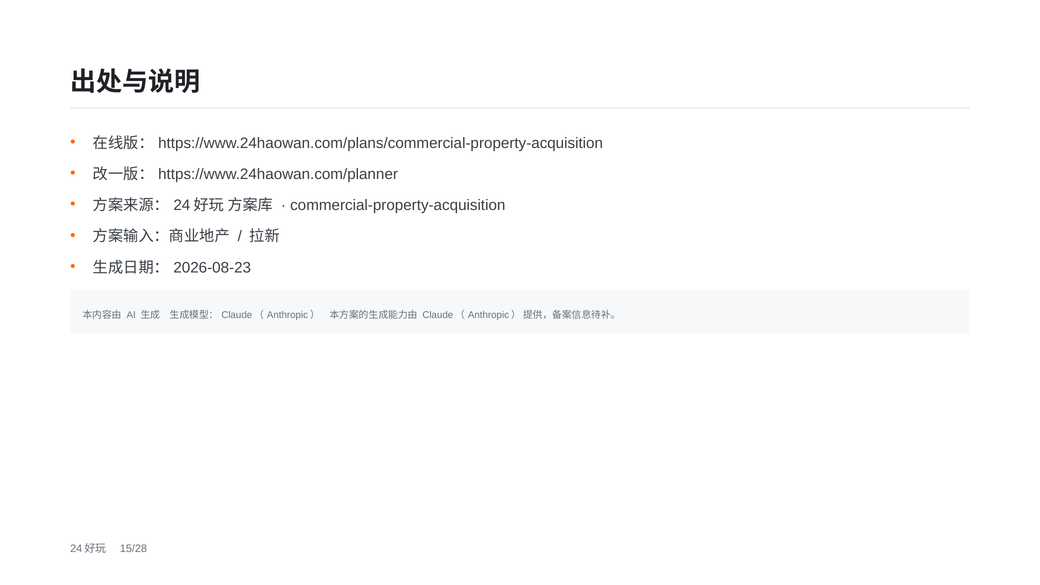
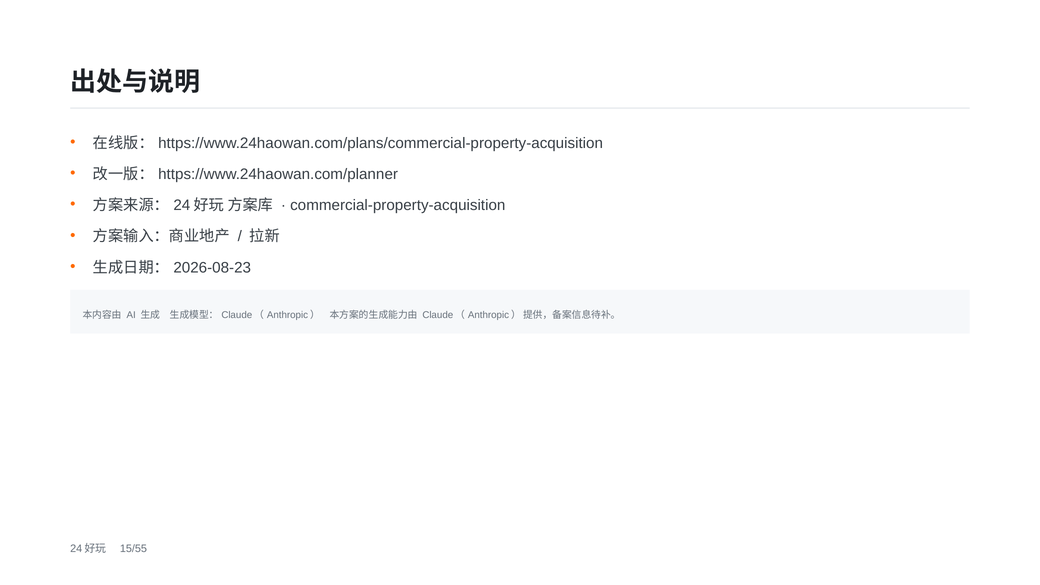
15/28: 15/28 -> 15/55 (133, 549)
